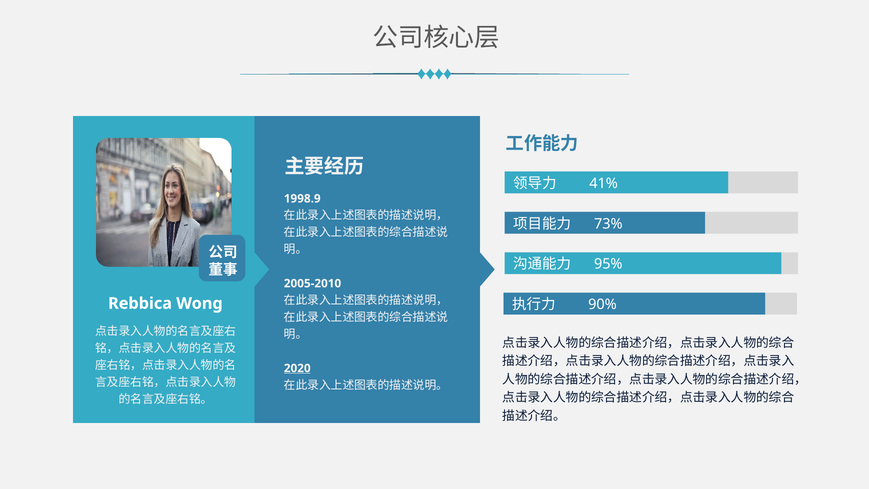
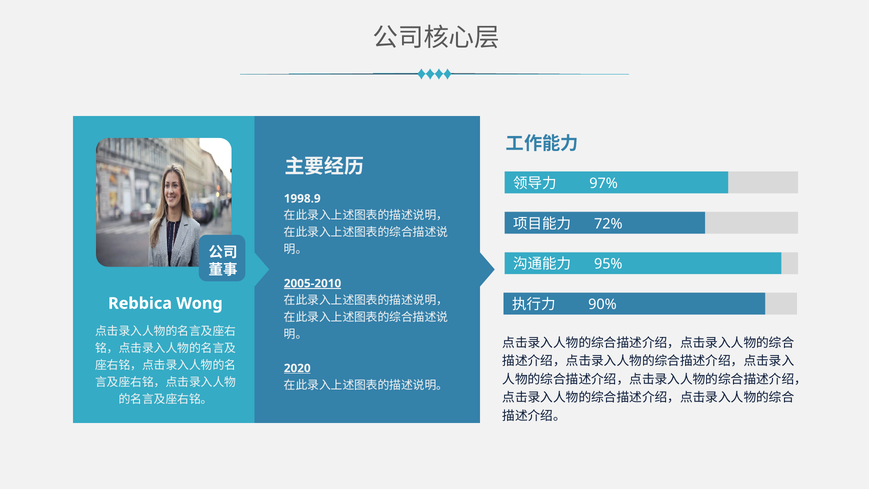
41%: 41% -> 97% (604, 183)
73%: 73% -> 72% (608, 224)
2005-2010 underline: none -> present (313, 283)
